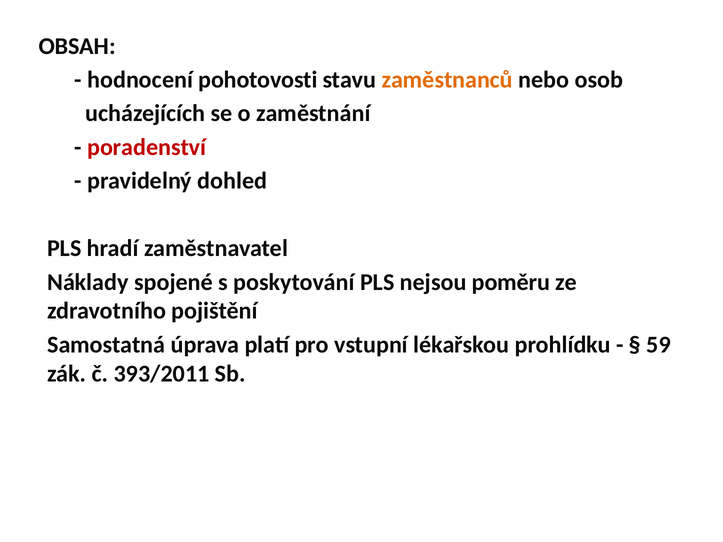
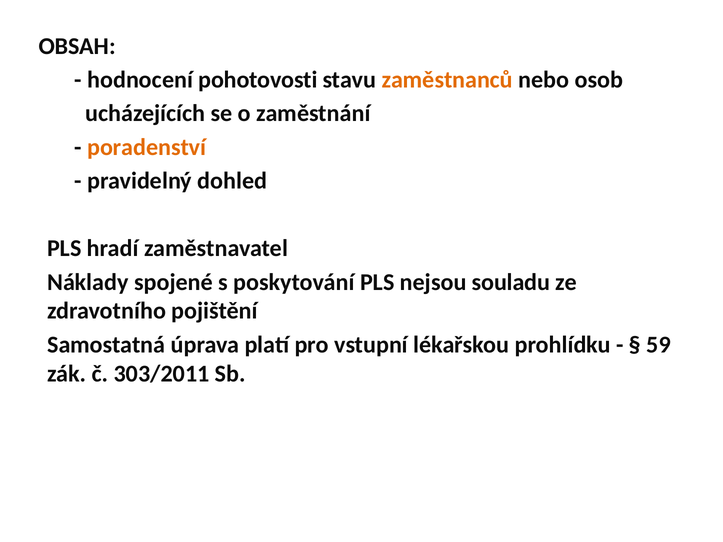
poradenství colour: red -> orange (147, 147)
poměru: poměru -> souladu (511, 282)
393/2011: 393/2011 -> 303/2011 (162, 374)
